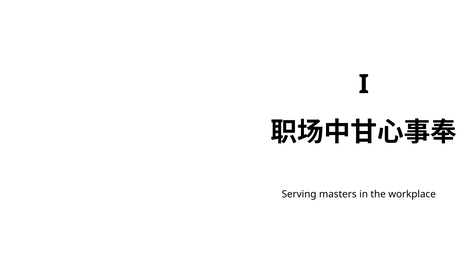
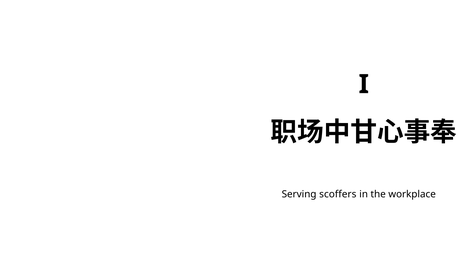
masters: masters -> scoffers (338, 194)
